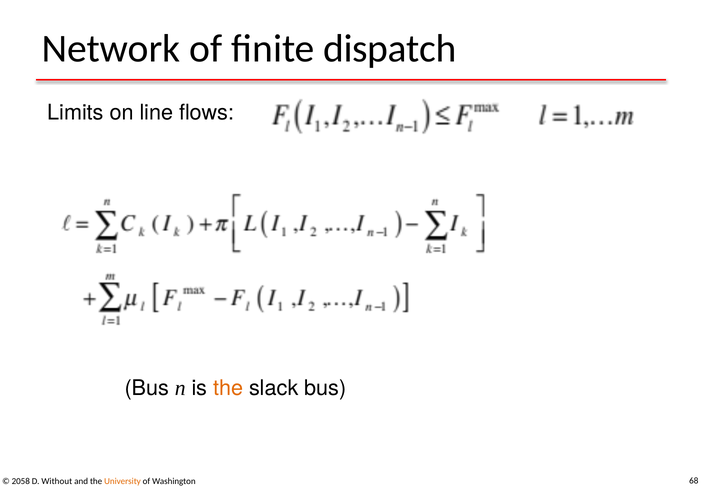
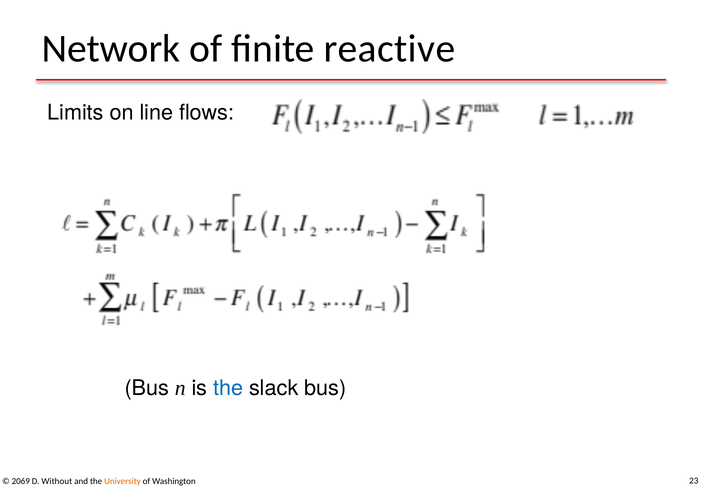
dispatch: dispatch -> reactive (389, 49)
the colour: orange -> blue (228, 388)
2058: 2058 -> 2069 (21, 481)
68: 68 -> 23 (694, 481)
